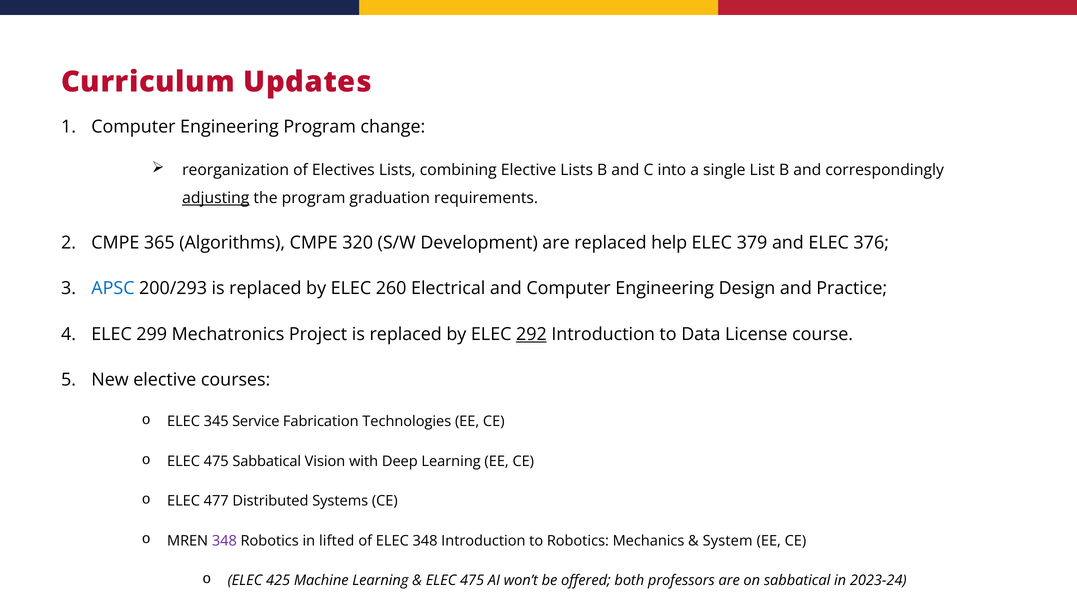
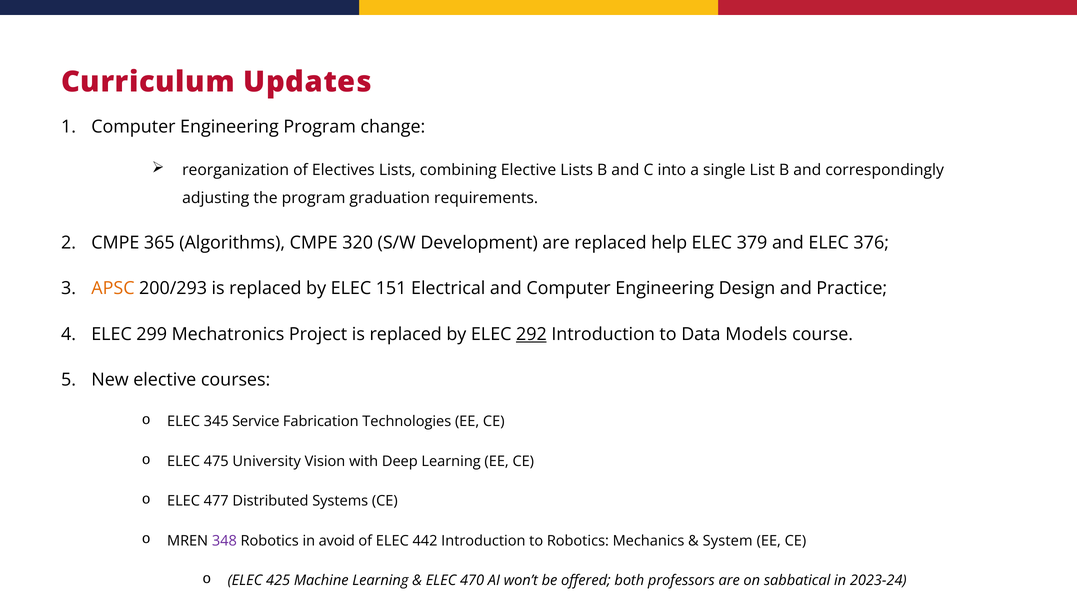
adjusting underline: present -> none (216, 198)
APSC colour: blue -> orange (113, 288)
260: 260 -> 151 (391, 288)
License: License -> Models (756, 334)
475 Sabbatical: Sabbatical -> University (267, 461)
lifted: lifted -> avoid (337, 541)
ELEC 348: 348 -> 442 (425, 541)
475: 475 -> 470 (472, 580)
